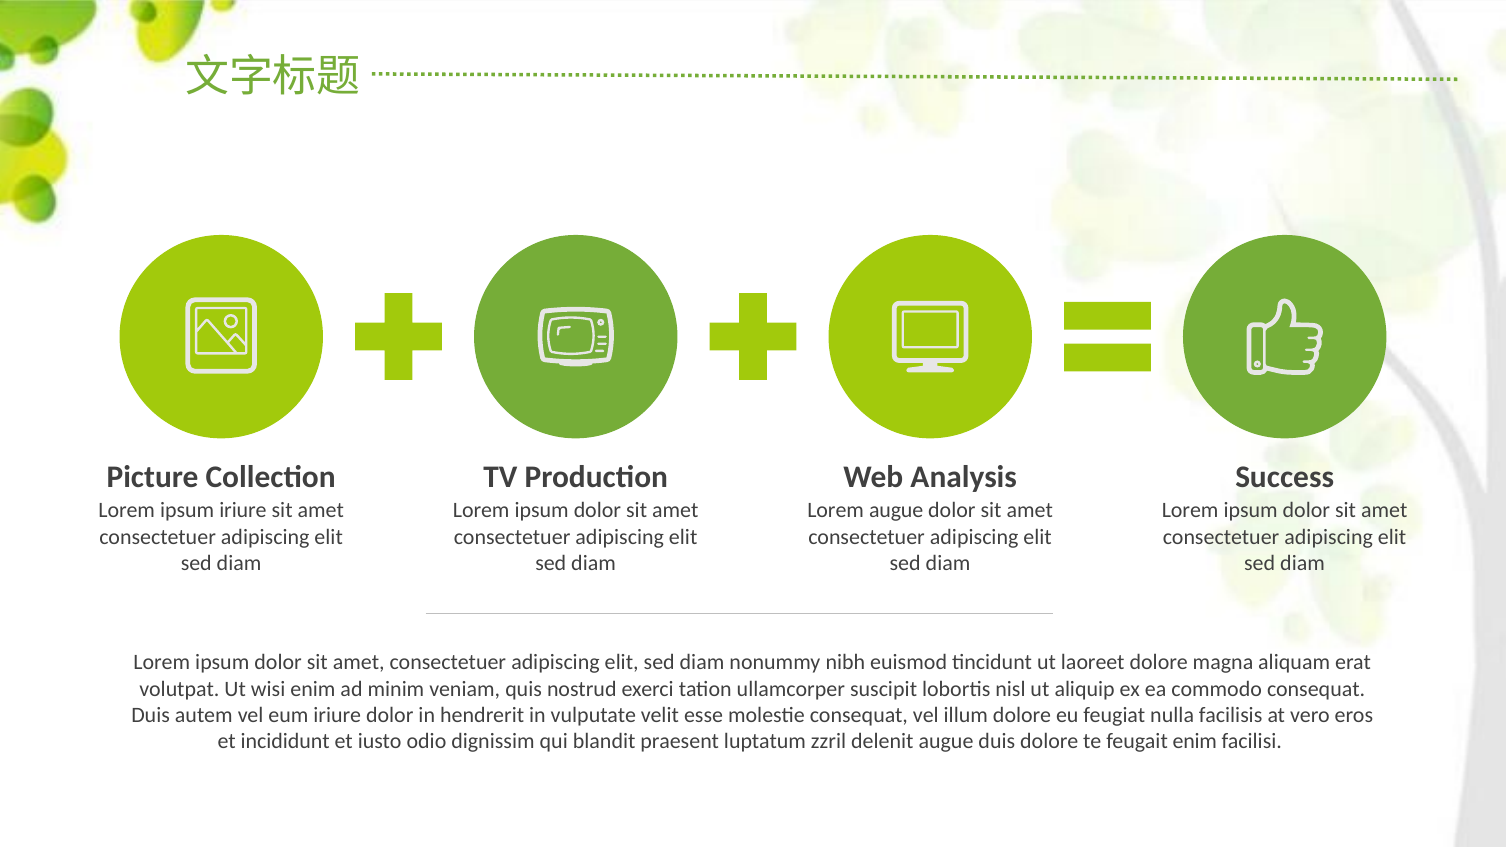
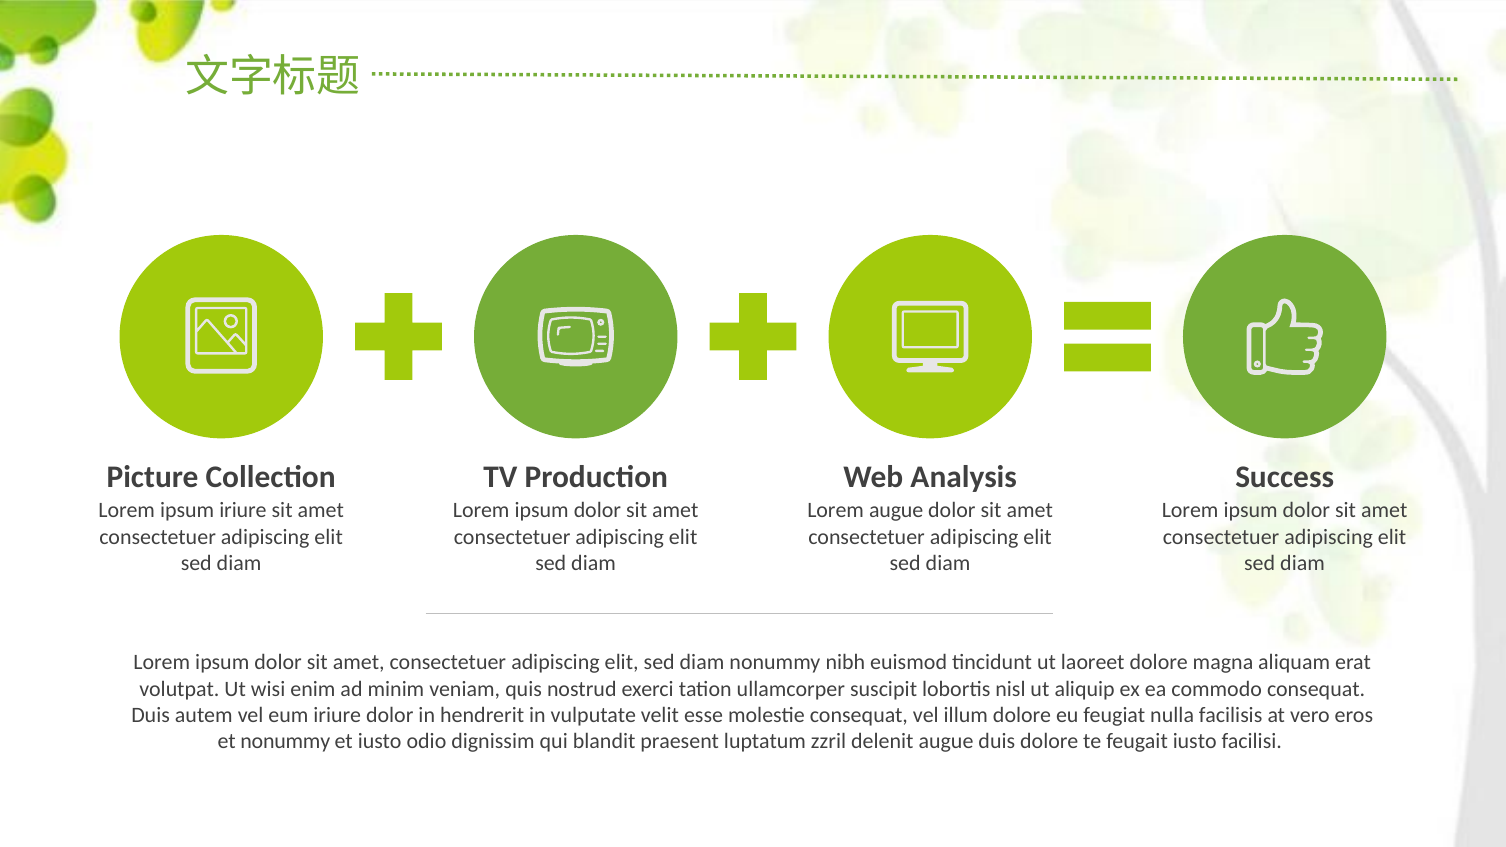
et incididunt: incididunt -> nonummy (285, 742)
feugait enim: enim -> iusto (1195, 742)
